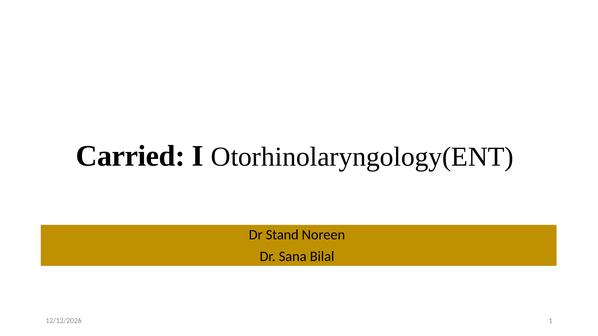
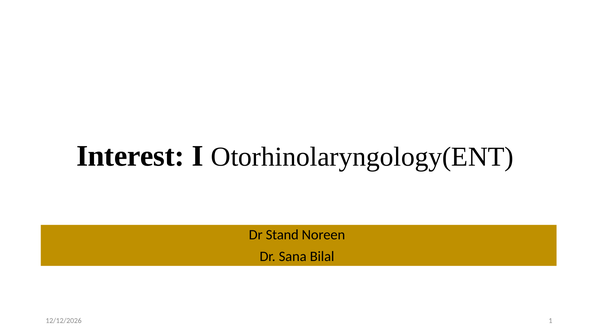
Carried: Carried -> Interest (130, 156)
